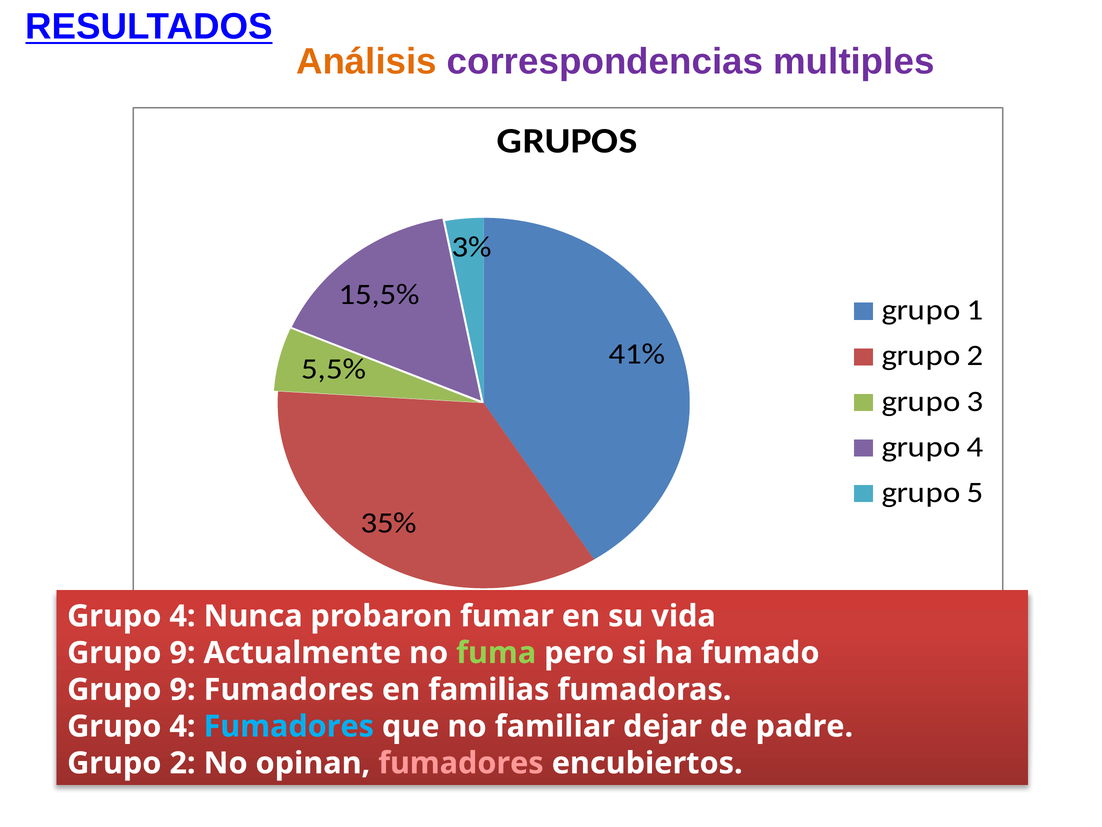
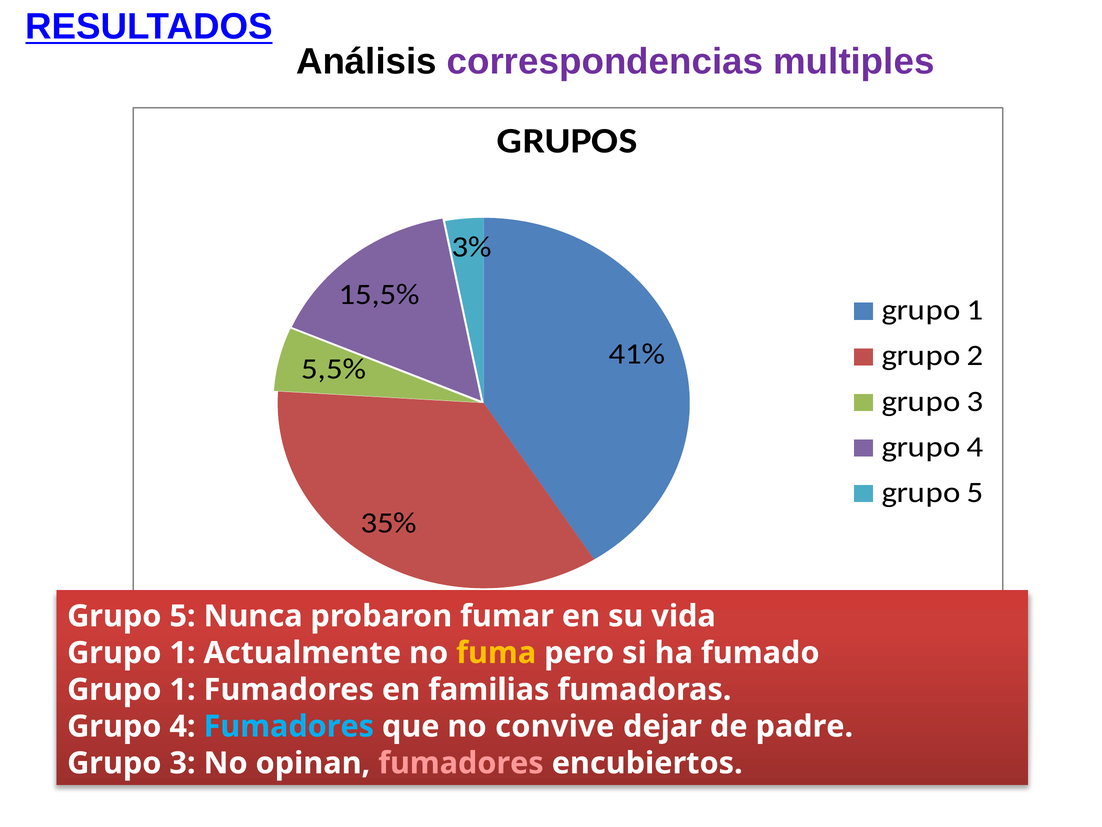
Análisis colour: orange -> black (366, 61)
4: 4 -> 5 (182, 616)
9: 9 -> 1 (182, 653)
fuma colour: light green -> yellow (496, 653)
9: 9 -> 1 (182, 689)
familiar: familiar -> convive (555, 726)
2: 2 -> 3 (182, 763)
